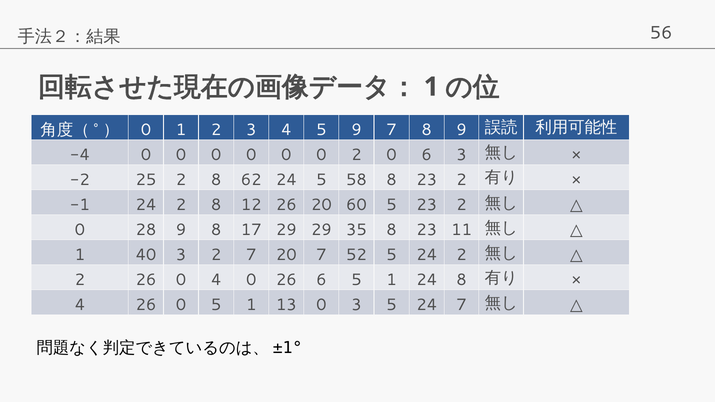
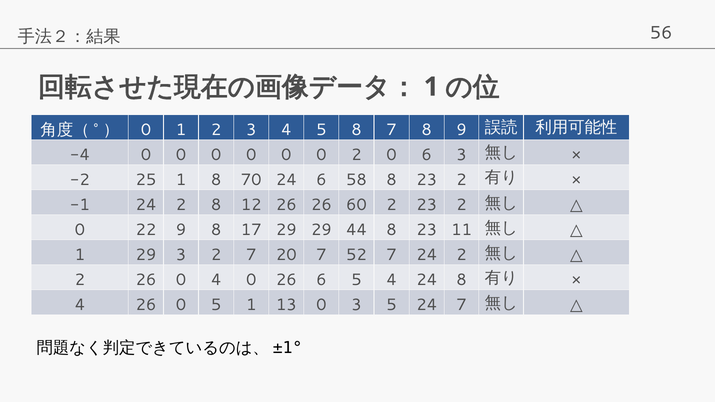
5 9: 9 -> 8 (356, 130)
25 2: 2 -> 1 (181, 180)
62: 62 -> 70 (251, 180)
24 5: 5 -> 6 (321, 180)
26 20: 20 -> 26 (321, 205)
60 5: 5 -> 2 (392, 205)
28: 28 -> 22 (146, 230)
35: 35 -> 44 (356, 230)
1 40: 40 -> 29 (146, 255)
52 5: 5 -> 7 (392, 255)
6 5 1: 1 -> 4 (392, 280)
